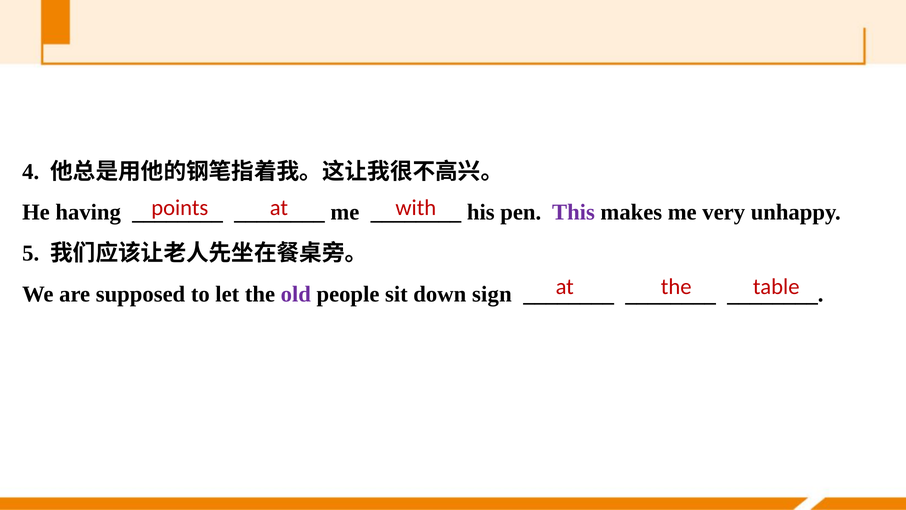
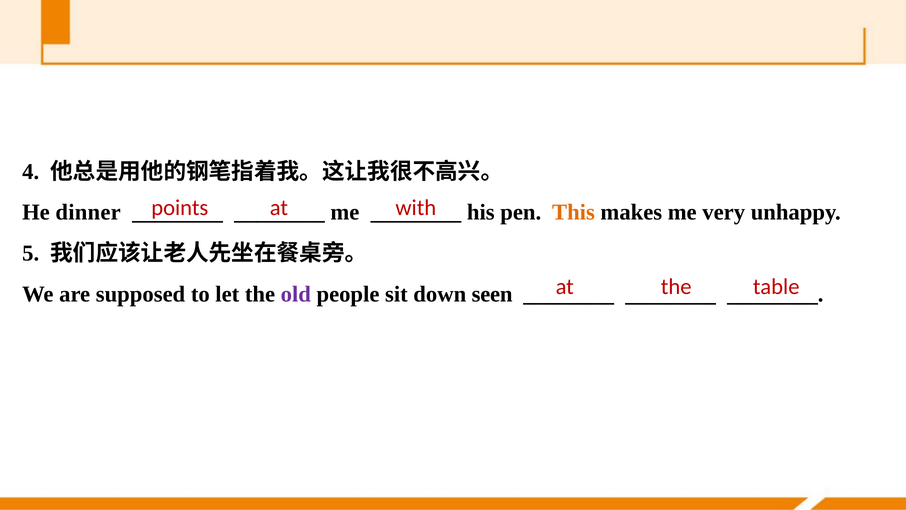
having: having -> dinner (88, 212)
This colour: purple -> orange (573, 212)
sign: sign -> seen (492, 294)
